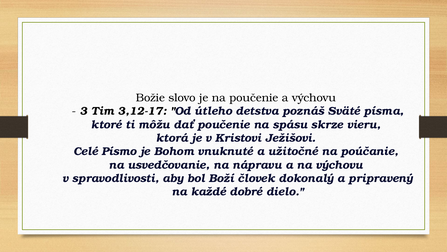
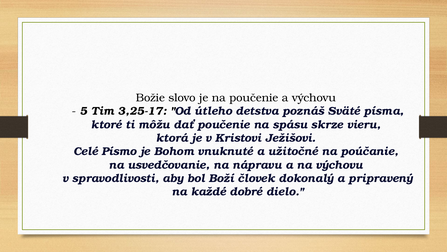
3: 3 -> 5 (84, 111)
3,12-17: 3,12-17 -> 3,25-17 (142, 111)
